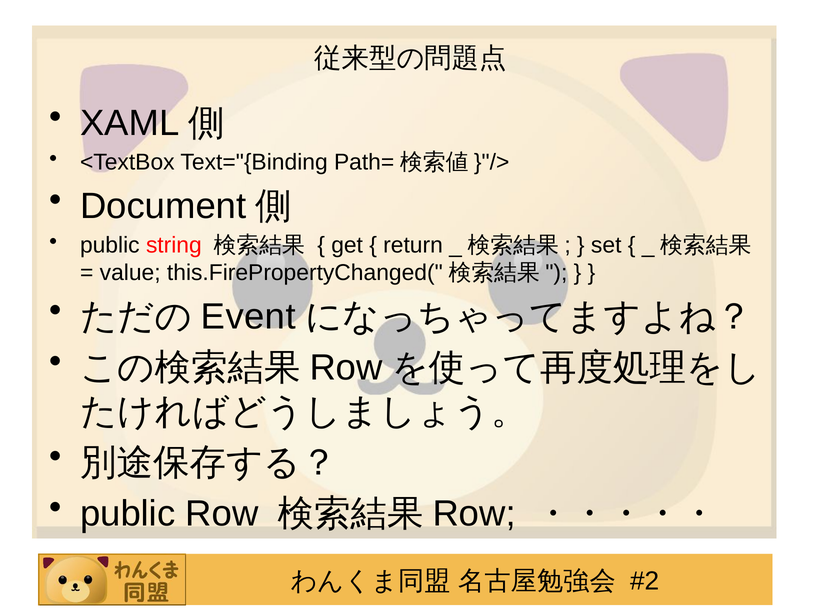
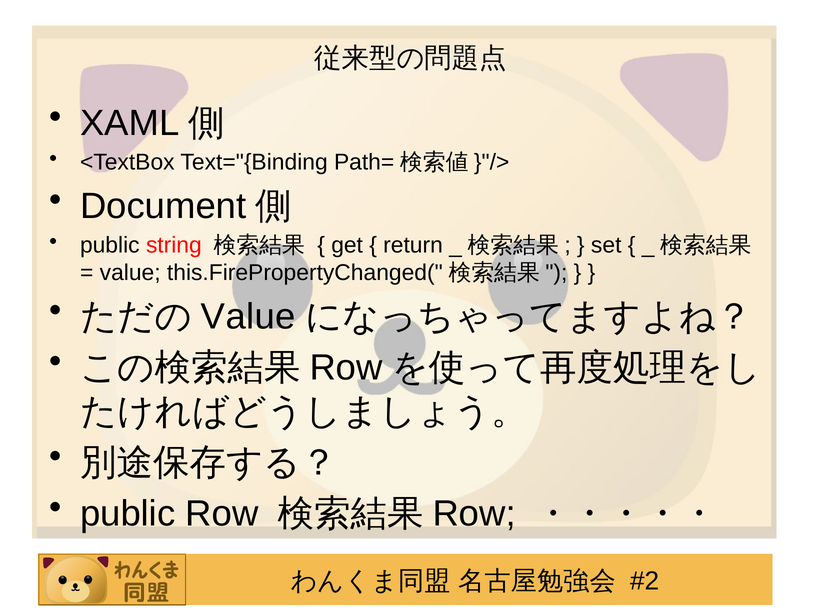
Event: Event -> Value (248, 317)
